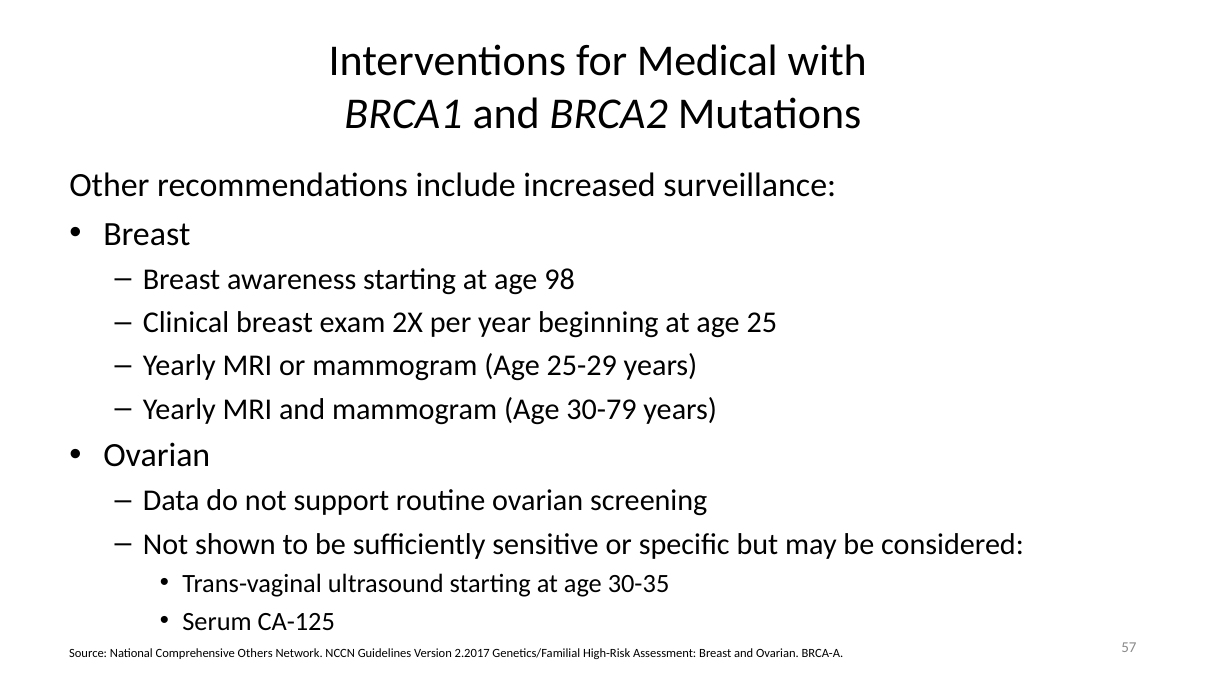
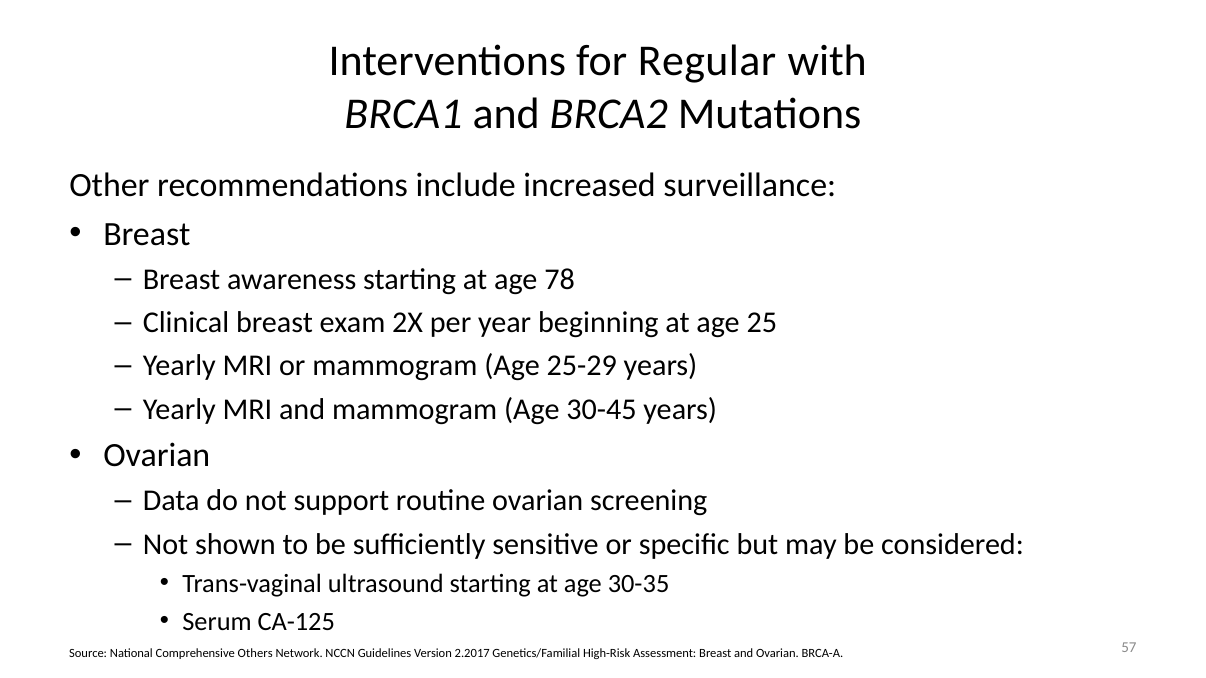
Medical: Medical -> Regular (707, 61)
98: 98 -> 78 (560, 280)
30-79: 30-79 -> 30-45 (601, 409)
